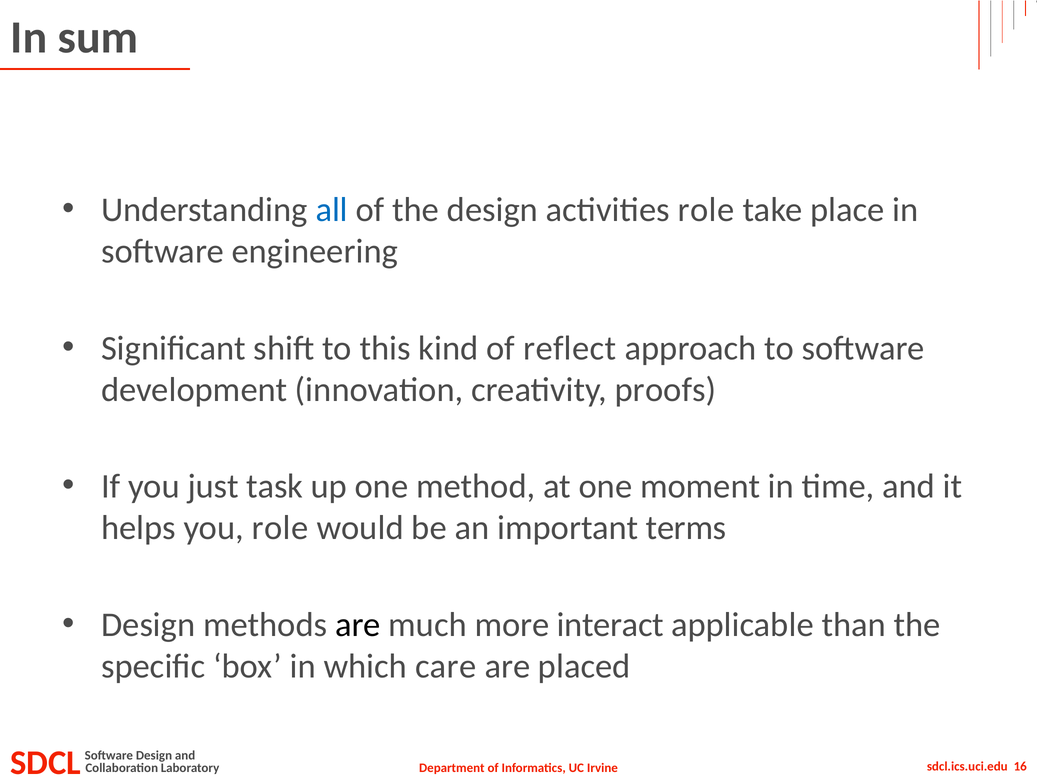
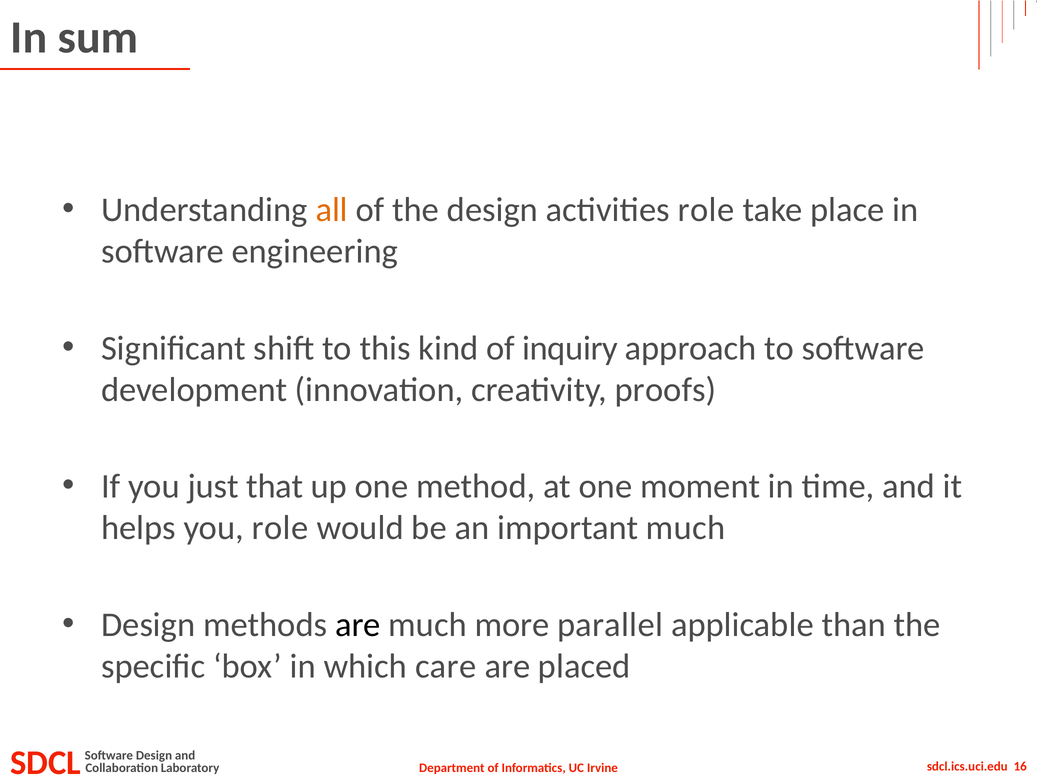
all colour: blue -> orange (332, 210)
reflect: reflect -> inquiry (570, 348)
task: task -> that (275, 486)
important terms: terms -> much (686, 528)
interact: interact -> parallel (610, 625)
